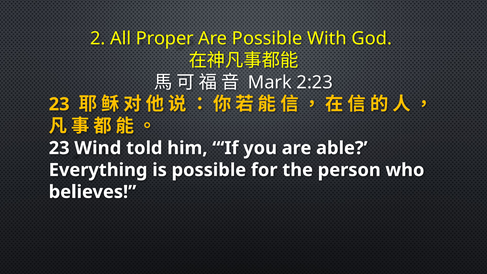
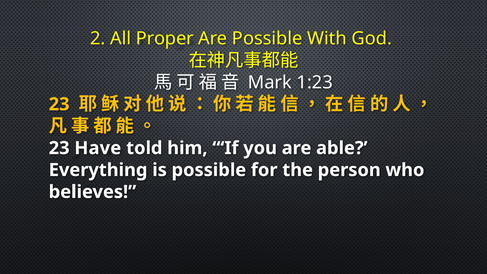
2:23: 2:23 -> 1:23 (315, 82)
Wind: Wind -> Have (98, 148)
